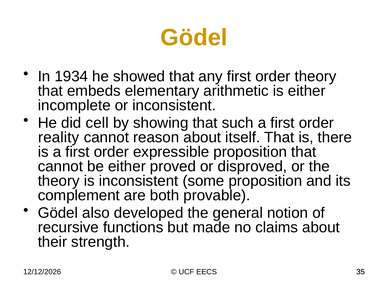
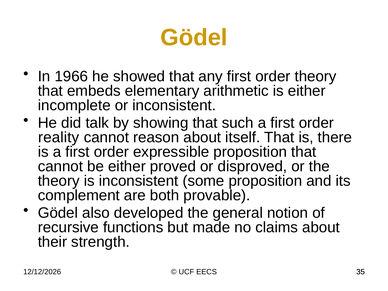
1934: 1934 -> 1966 (71, 76)
cell: cell -> talk (97, 123)
